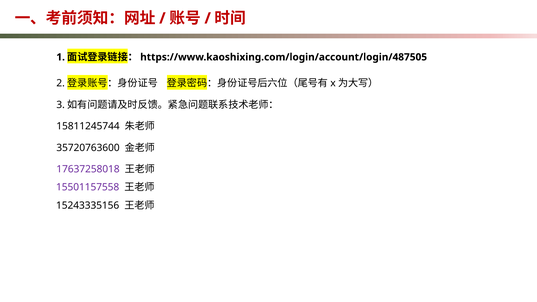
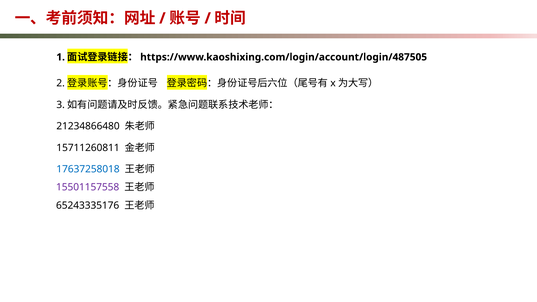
15811245744: 15811245744 -> 21234866480 (88, 126)
35720763600: 35720763600 -> 15711260811 (88, 148)
17637258018 colour: purple -> blue (88, 169)
15243335156: 15243335156 -> 65243335176 (88, 205)
